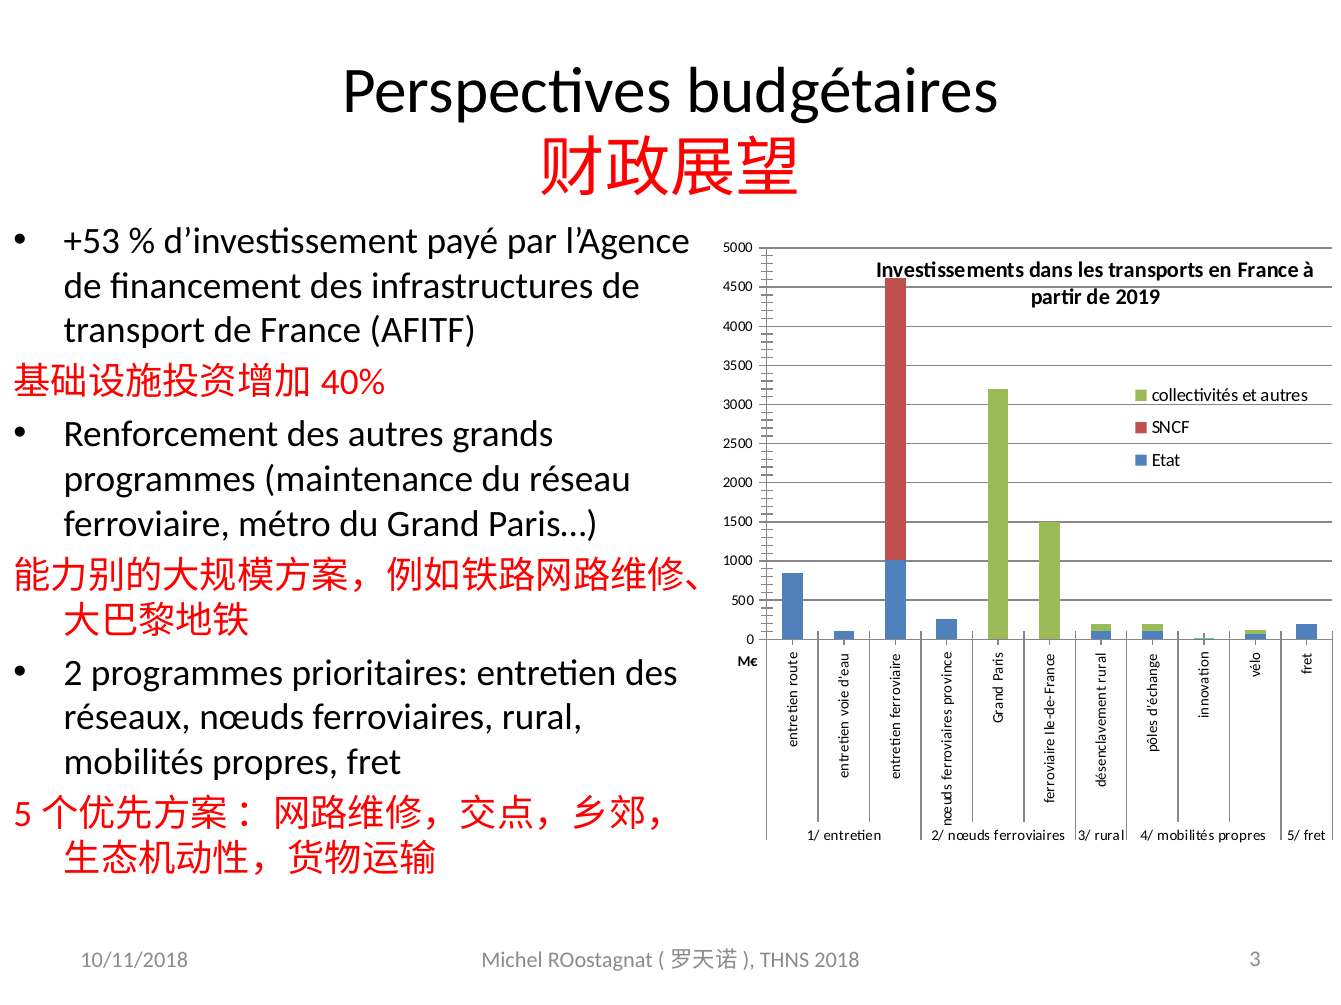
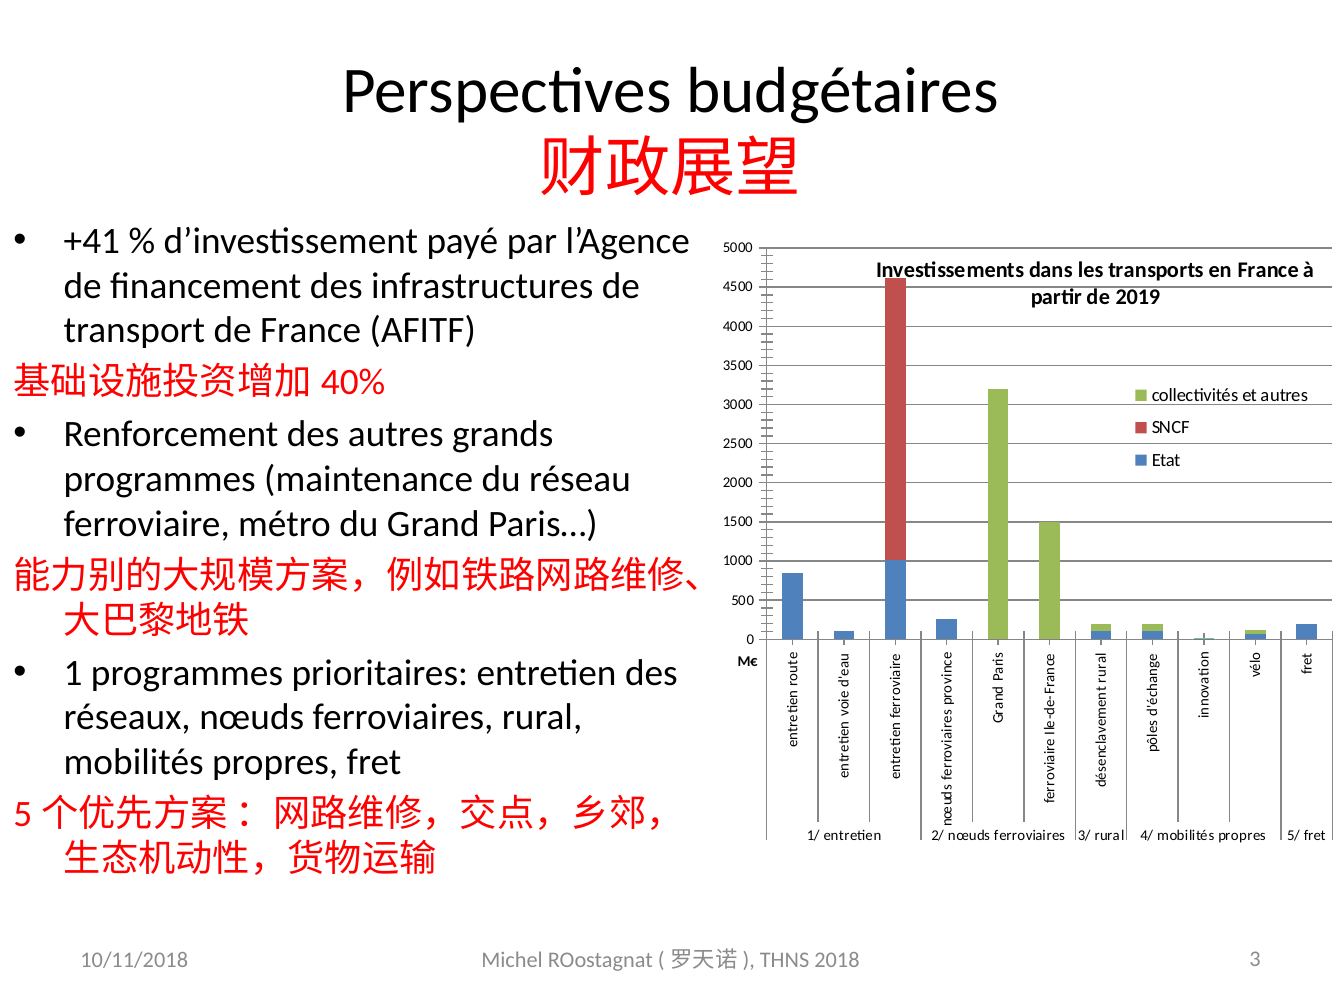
+53: +53 -> +41 (92, 241)
2: 2 -> 1 (73, 673)
